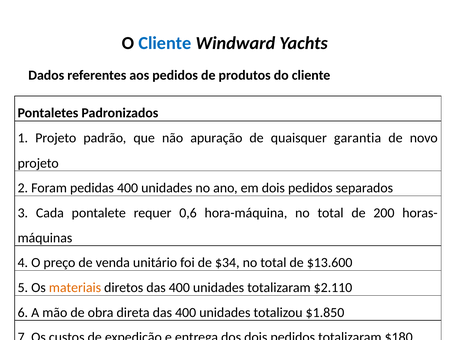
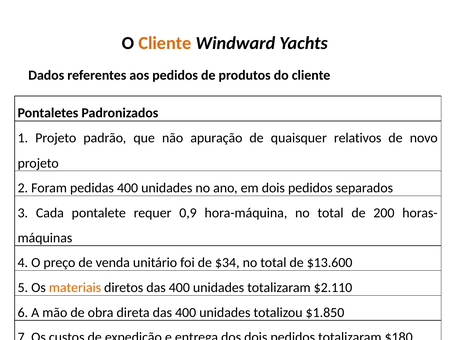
Cliente colour: blue -> orange (165, 43)
garantia: garantia -> relativos (358, 138)
0,6: 0,6 -> 0,9 (188, 213)
